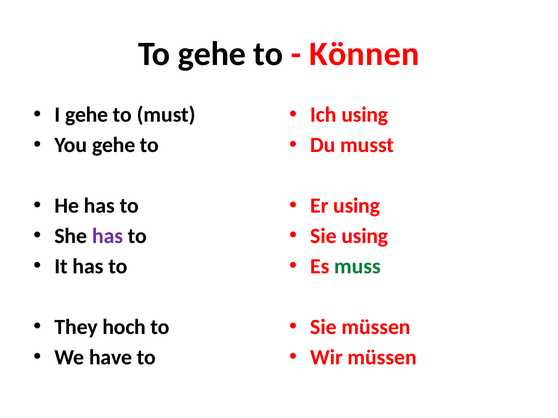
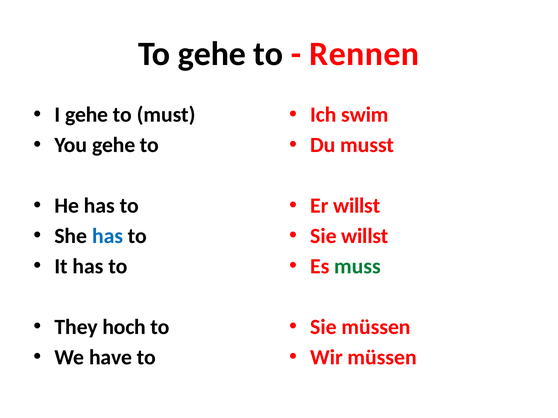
Können: Können -> Rennen (364, 54)
Ich using: using -> swim (365, 115)
Er using: using -> willst (357, 206)
has colour: purple -> blue (108, 236)
Sie using: using -> willst (365, 236)
